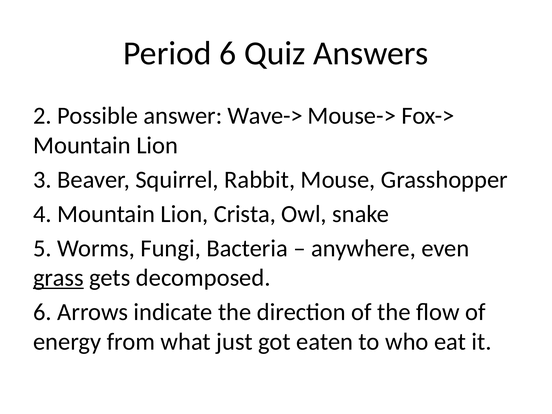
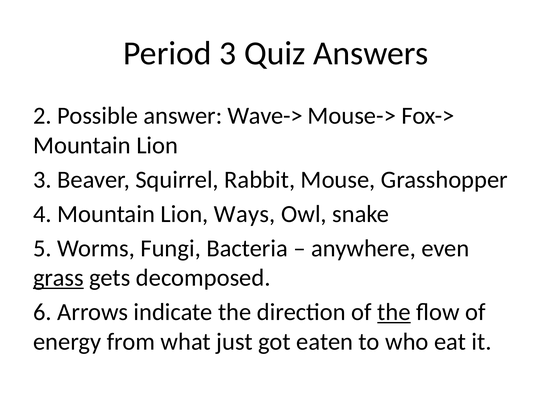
Period 6: 6 -> 3 (228, 53)
Crista: Crista -> Ways (245, 214)
the underline: none -> present (394, 312)
